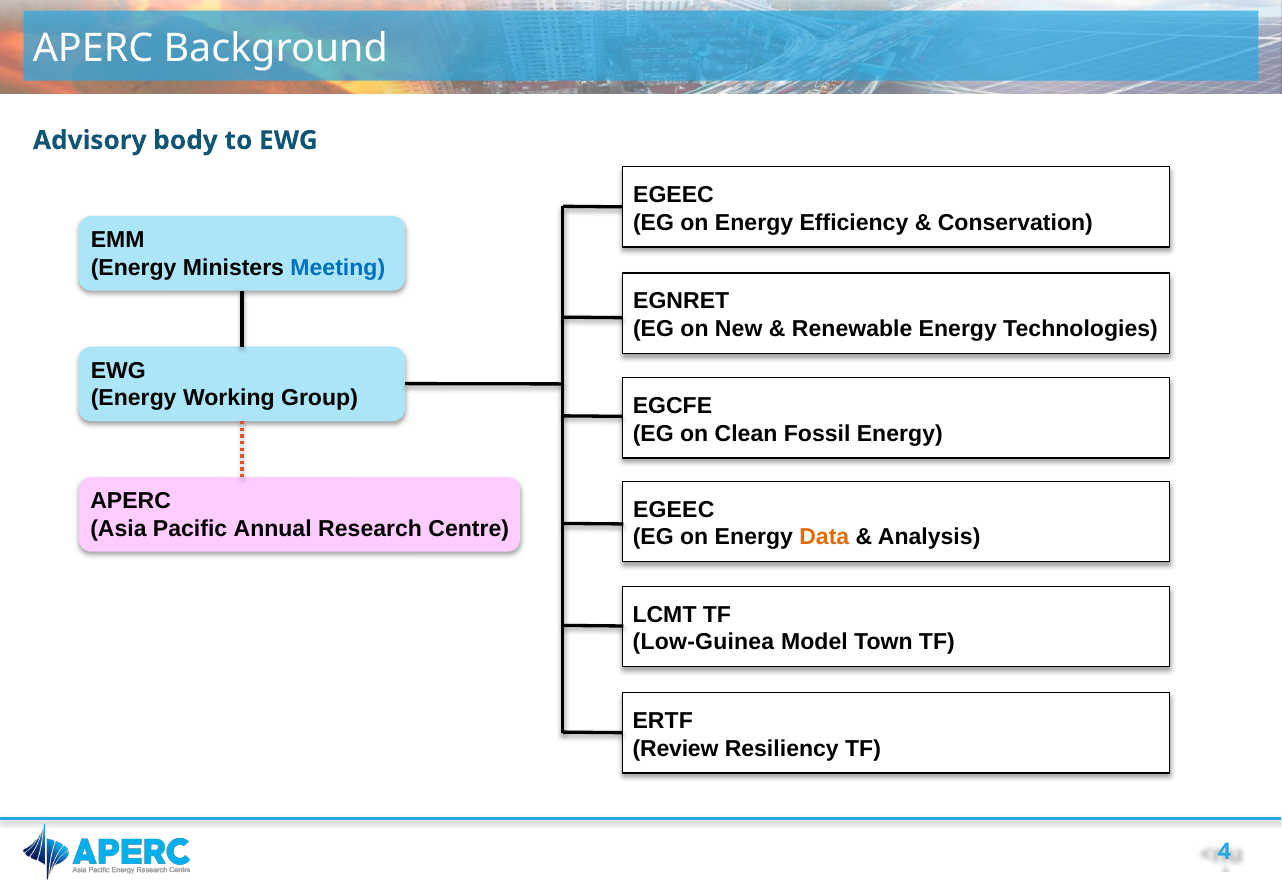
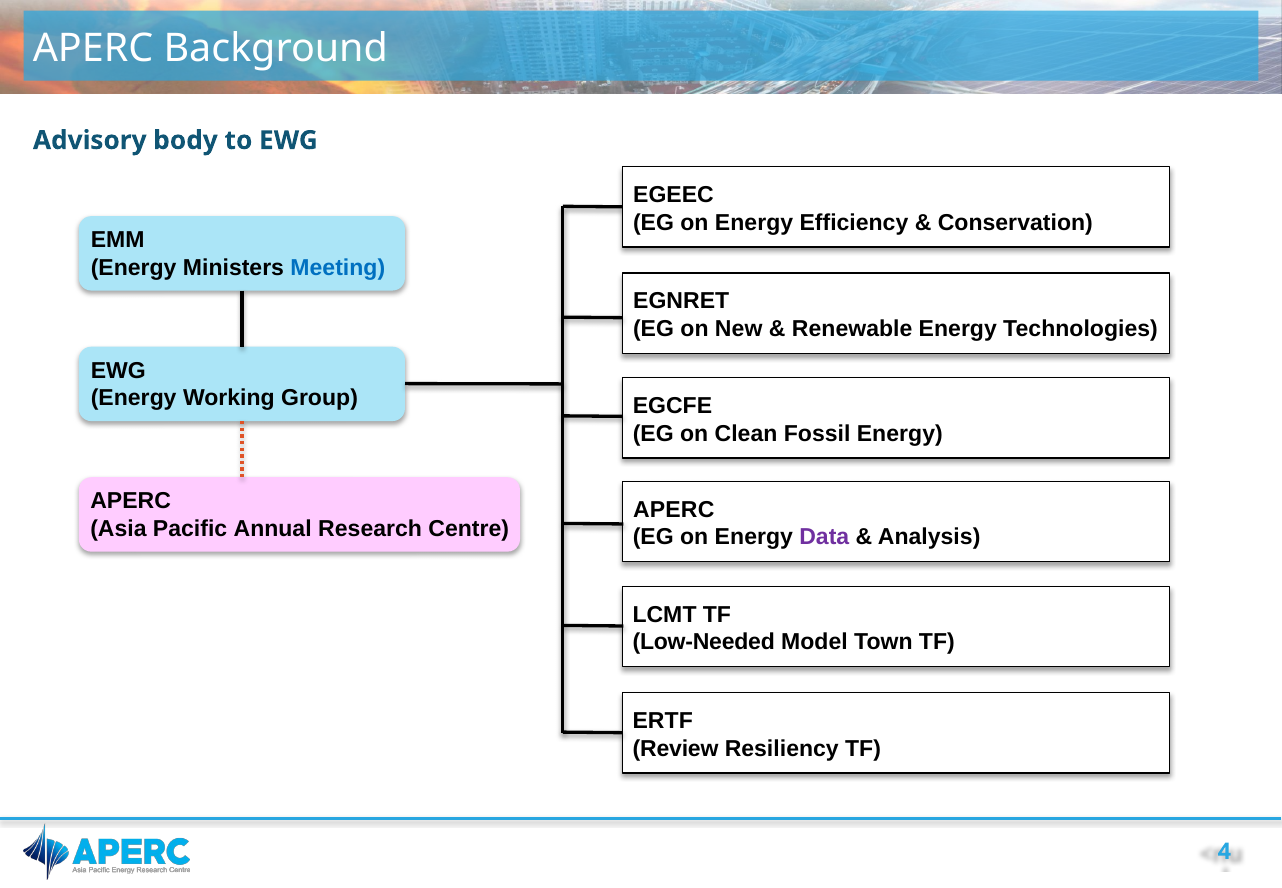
EGEEC: EGEEC -> APERC (674, 509)
Data colour: orange -> purple (824, 537)
Low-Guinea: Low-Guinea -> Low-Needed (704, 642)
